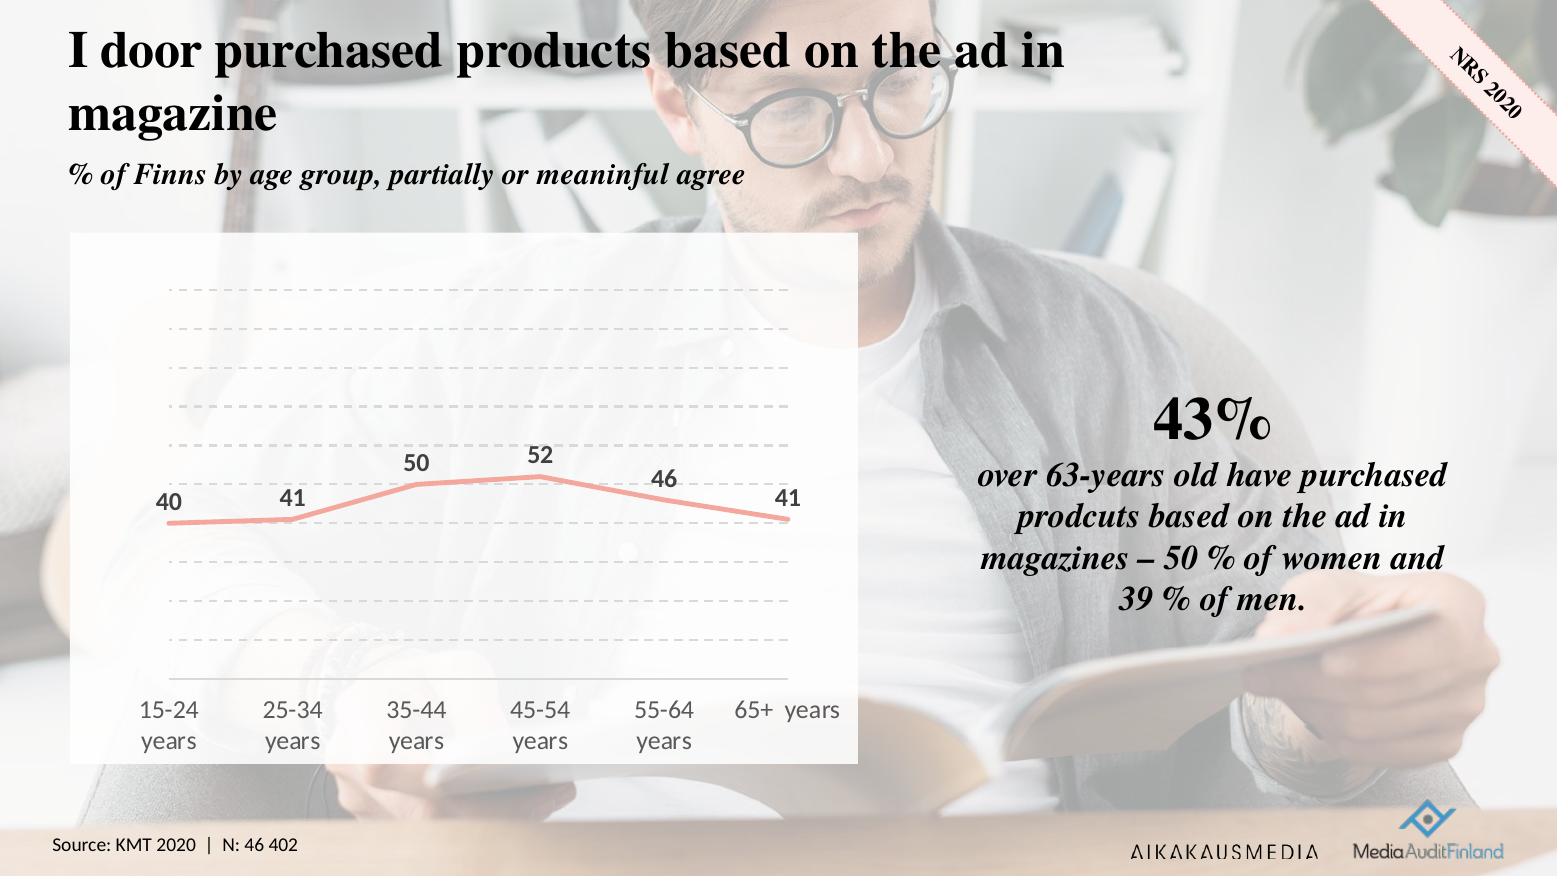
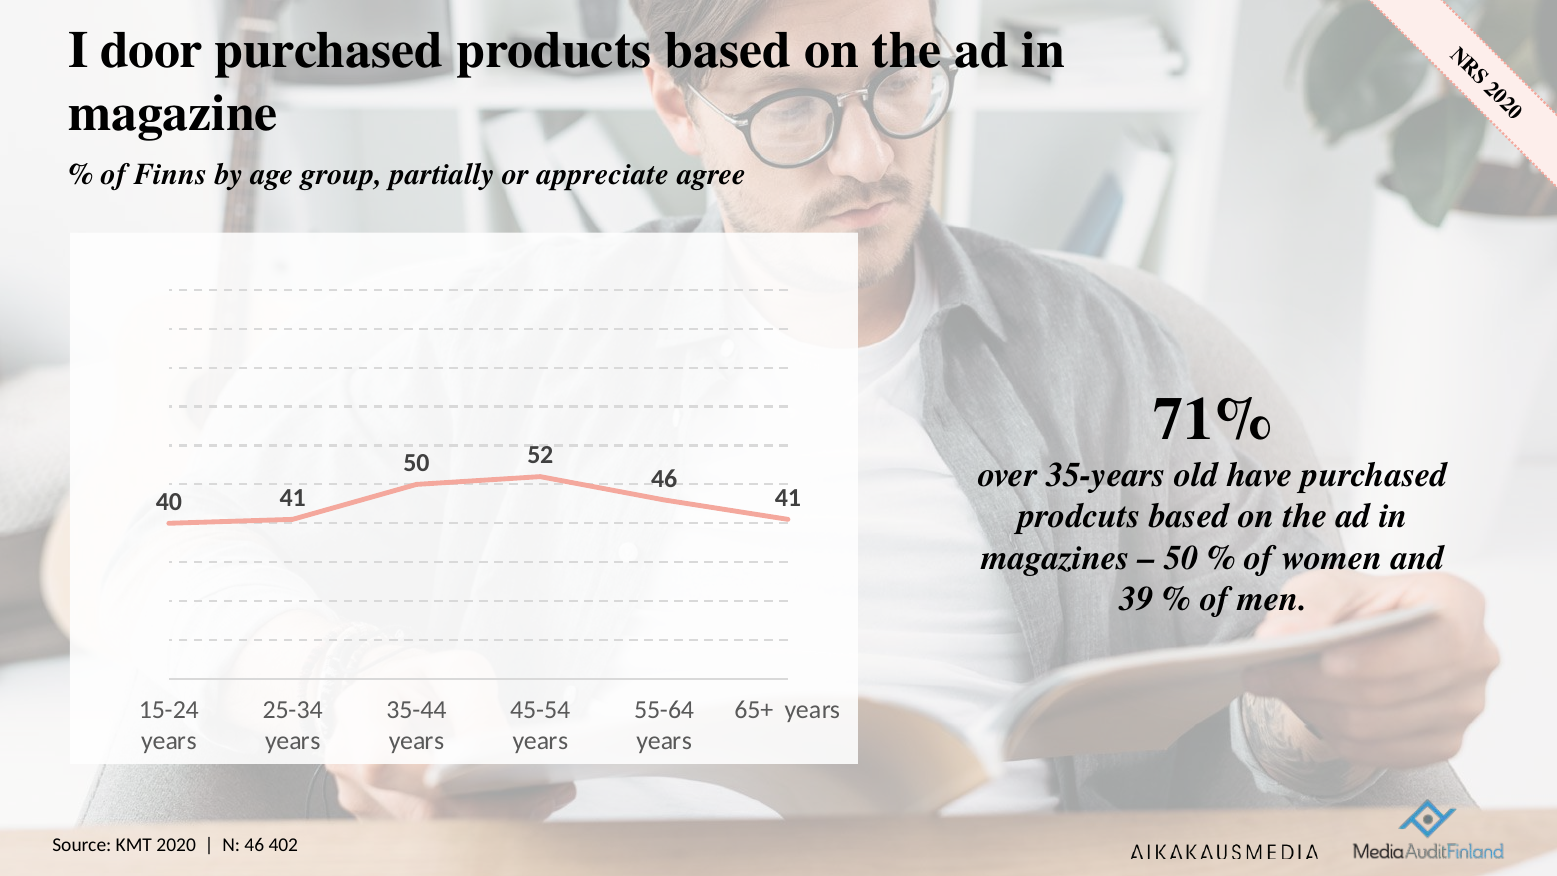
meaninful: meaninful -> appreciate (603, 174)
43%: 43% -> 71% (1214, 419)
63-years: 63-years -> 35-years (1106, 475)
